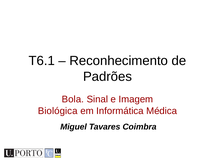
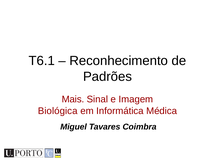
Bola: Bola -> Mais (73, 99)
